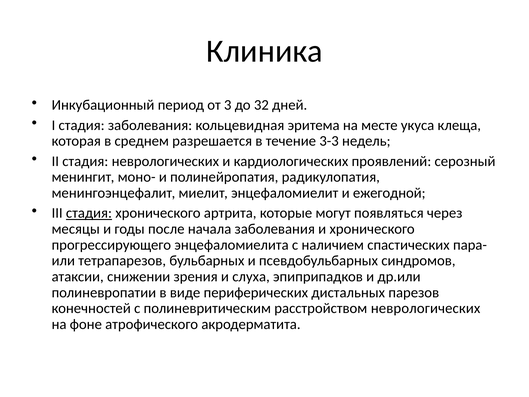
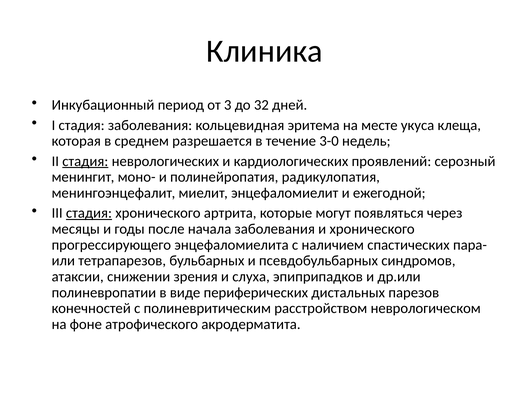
3-3: 3-3 -> 3-0 (329, 141)
стадия underline: none -> present (85, 161)
расстройством неврологических: неврологических -> неврологическом (426, 308)
